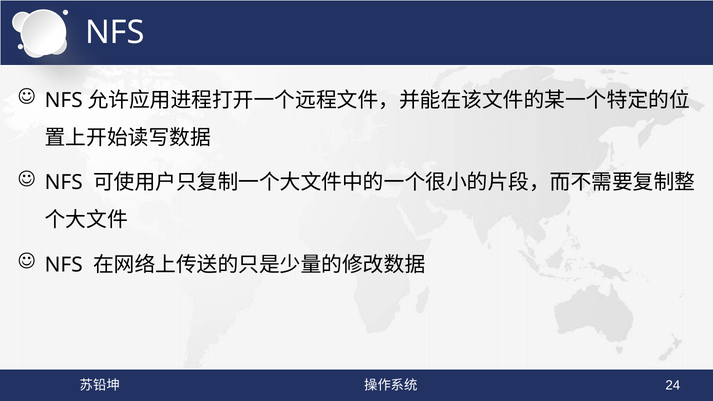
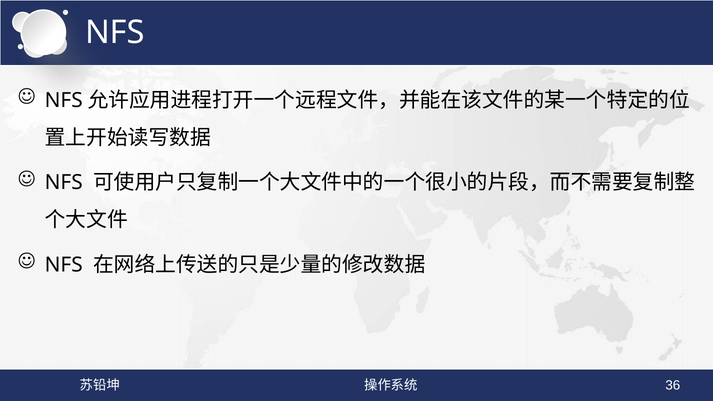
24: 24 -> 36 (673, 385)
